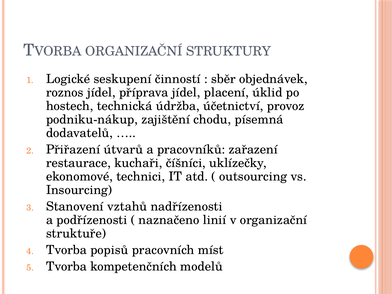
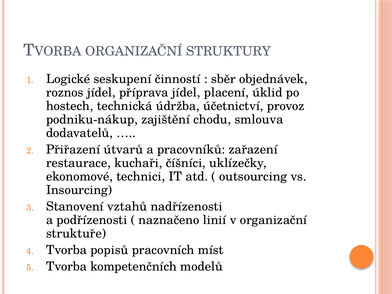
písemná: písemná -> smlouva (259, 119)
